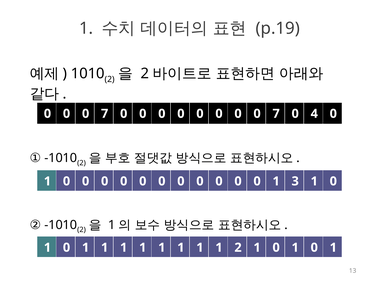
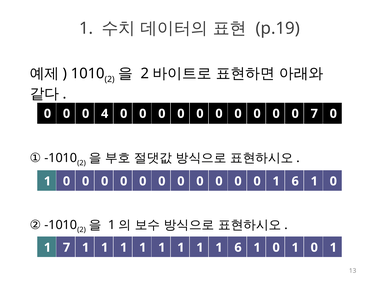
7: 7 -> 4 (105, 114)
7: 7 -> 0 (276, 114)
0 4: 4 -> 7 (314, 114)
0 1 3: 3 -> 6 (295, 181)
0: 0 -> 7 (67, 248)
1 1 2: 2 -> 6 (238, 248)
